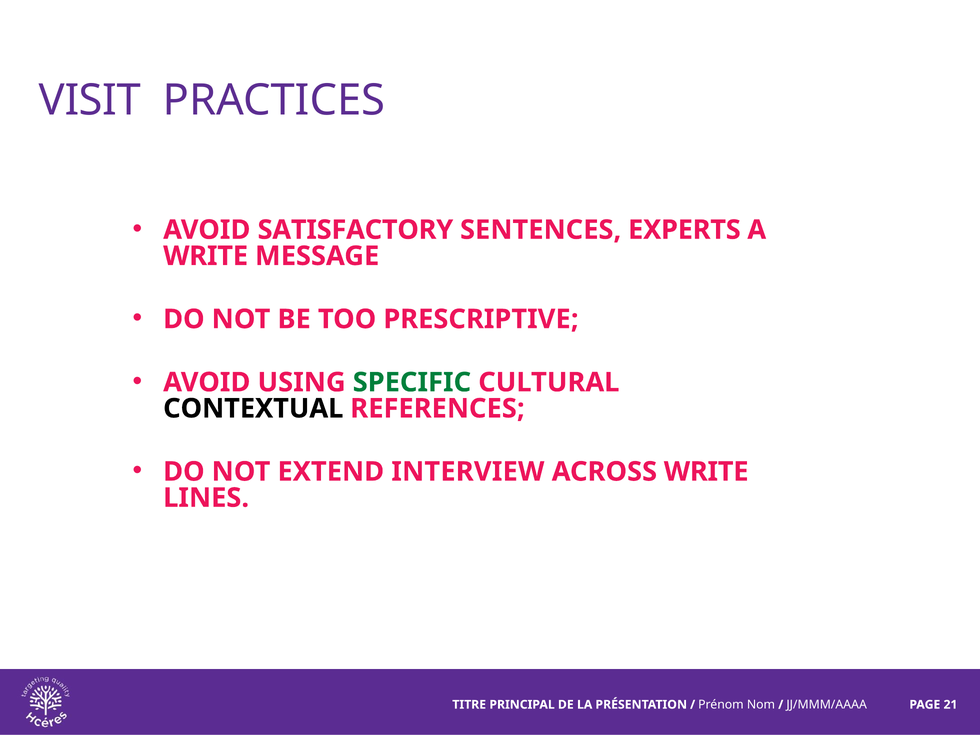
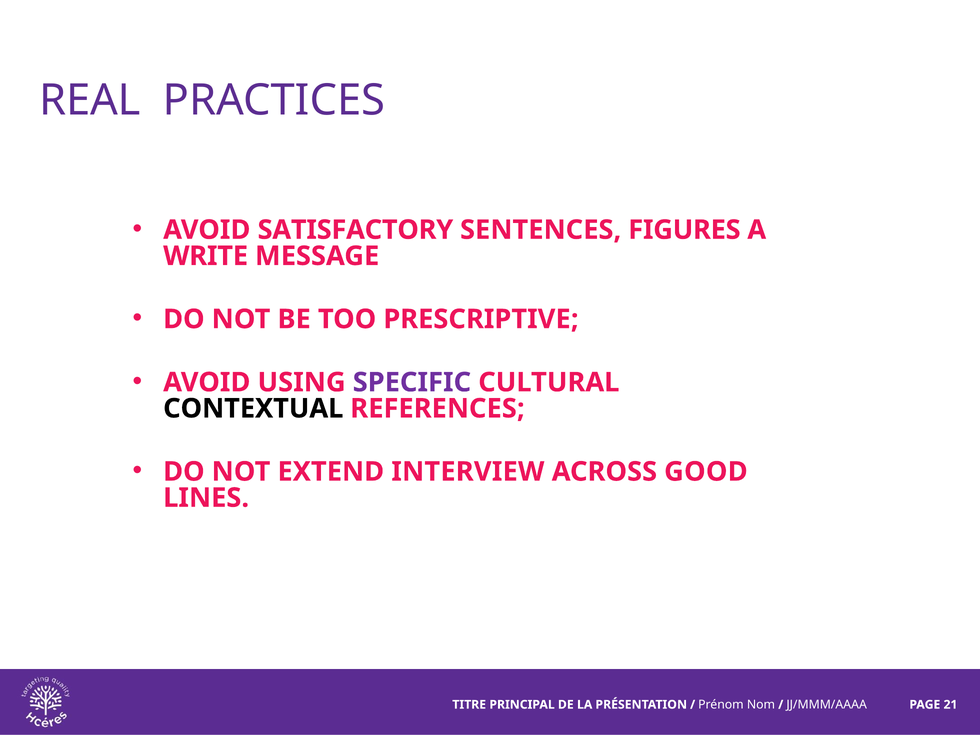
VISIT: VISIT -> REAL (90, 101)
EXPERTS: EXPERTS -> FIGURES (684, 230)
SPECIFIC colour: green -> purple (412, 382)
ACROSS WRITE: WRITE -> GOOD (706, 472)
